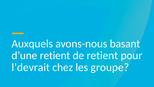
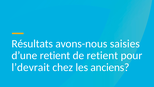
Auxquels: Auxquels -> Résultats (32, 44)
basant: basant -> saisies (125, 44)
groupe: groupe -> anciens (110, 67)
